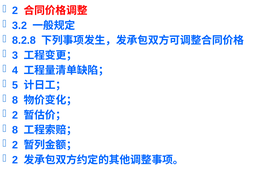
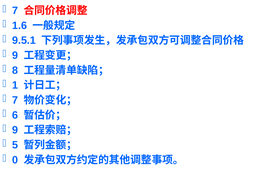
2: 2 -> 7 (15, 11)
3.2: 3.2 -> 1.6 (20, 25)
8.2.8: 8.2.8 -> 9.5.1 (24, 40)
3: 3 -> 9 (15, 55)
4: 4 -> 8 (15, 70)
5: 5 -> 1 (15, 85)
8: 8 -> 7 (15, 100)
2: 2 -> 6 (15, 115)
8: 8 -> 9 (15, 130)
2: 2 -> 5 (15, 145)
2: 2 -> 0 (15, 160)
